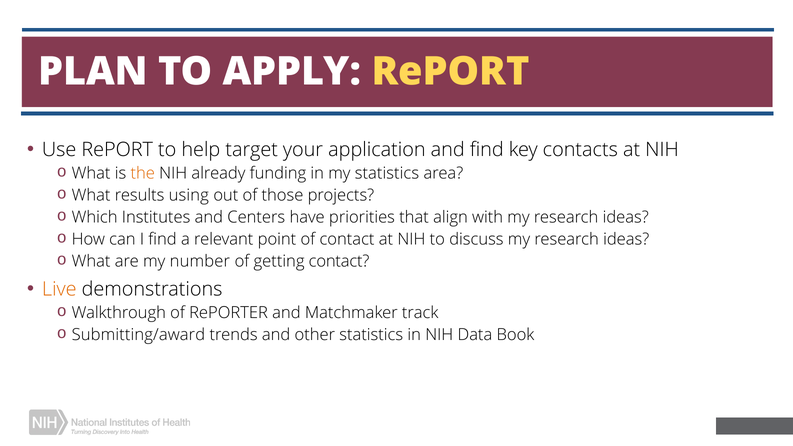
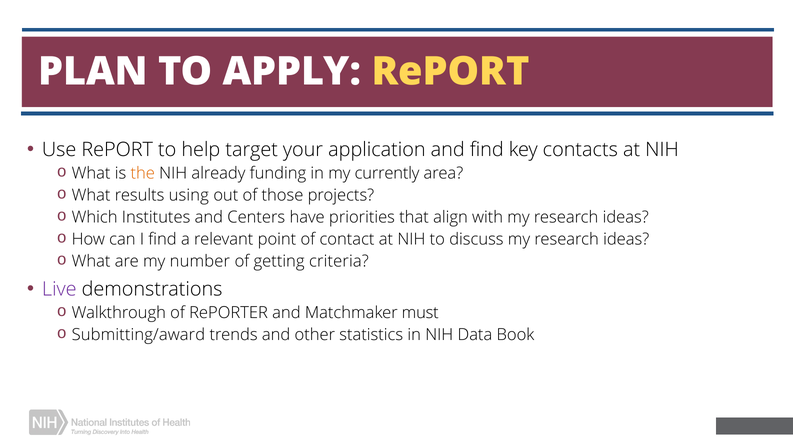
my statistics: statistics -> currently (387, 173)
getting contact: contact -> criteria (339, 261)
Live colour: orange -> purple (59, 289)
track: track -> must (420, 313)
